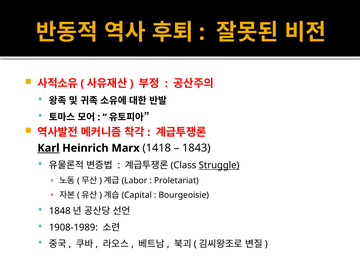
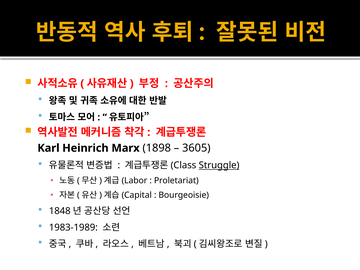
Karl underline: present -> none (48, 148)
1418: 1418 -> 1898 (157, 148)
1843: 1843 -> 3605 (196, 148)
1908-1989: 1908-1989 -> 1983-1989 (73, 228)
